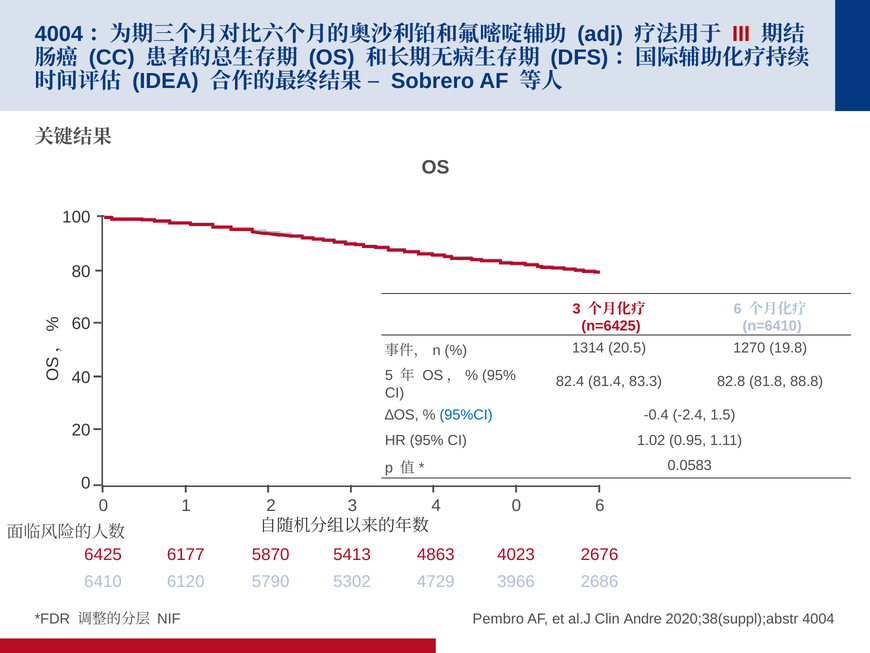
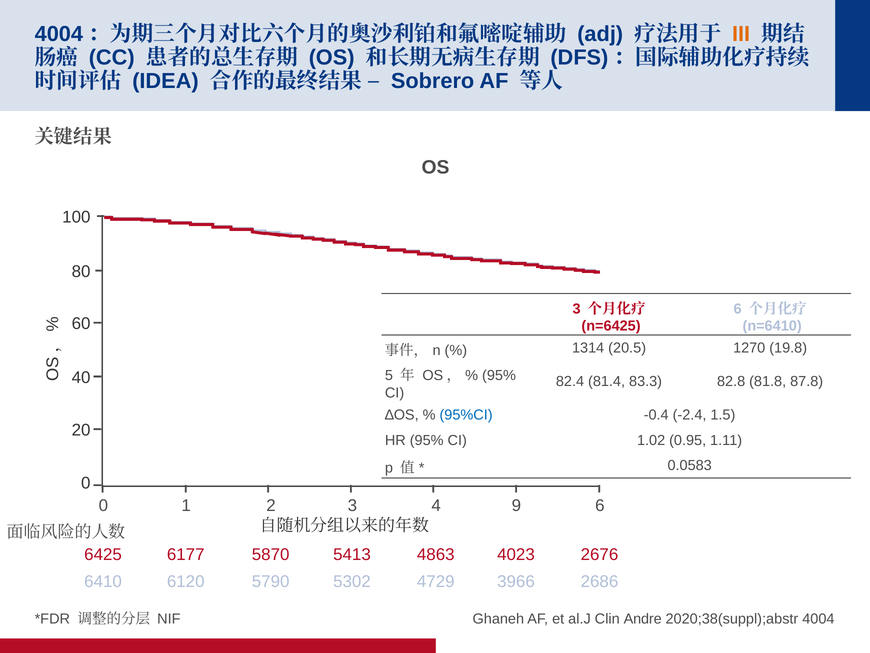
III colour: red -> orange (741, 34)
88.8: 88.8 -> 87.8 (807, 381)
4 0: 0 -> 9 (516, 505)
Pembro: Pembro -> Ghaneh (498, 619)
